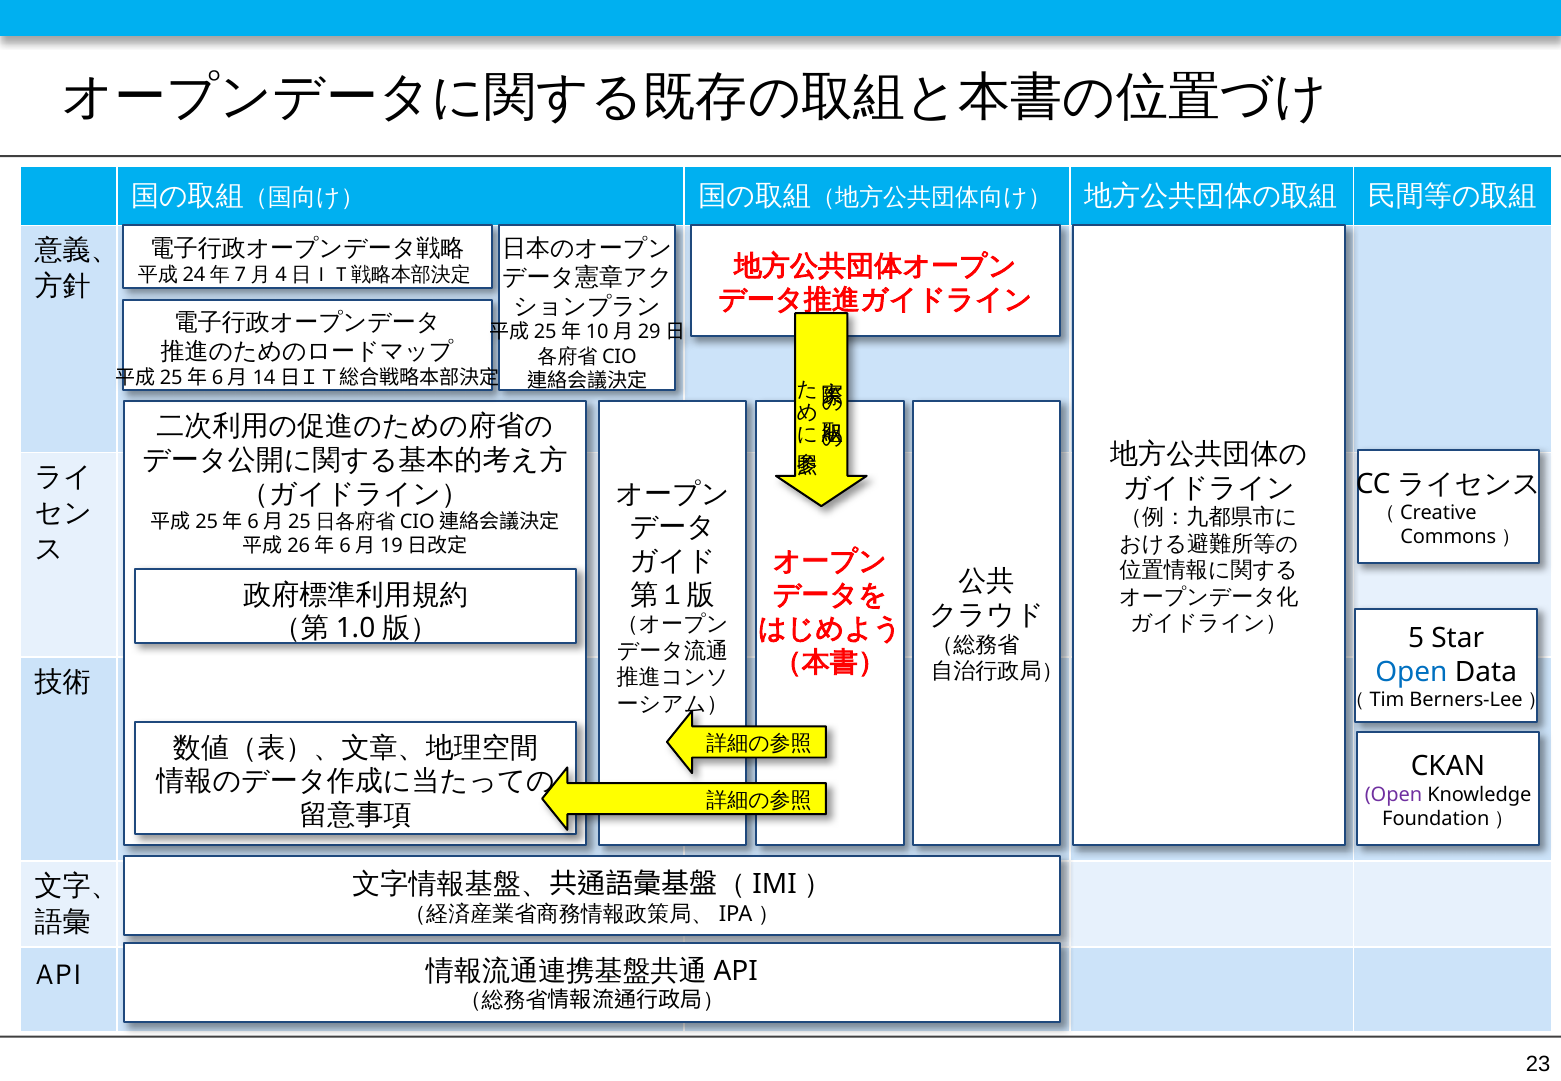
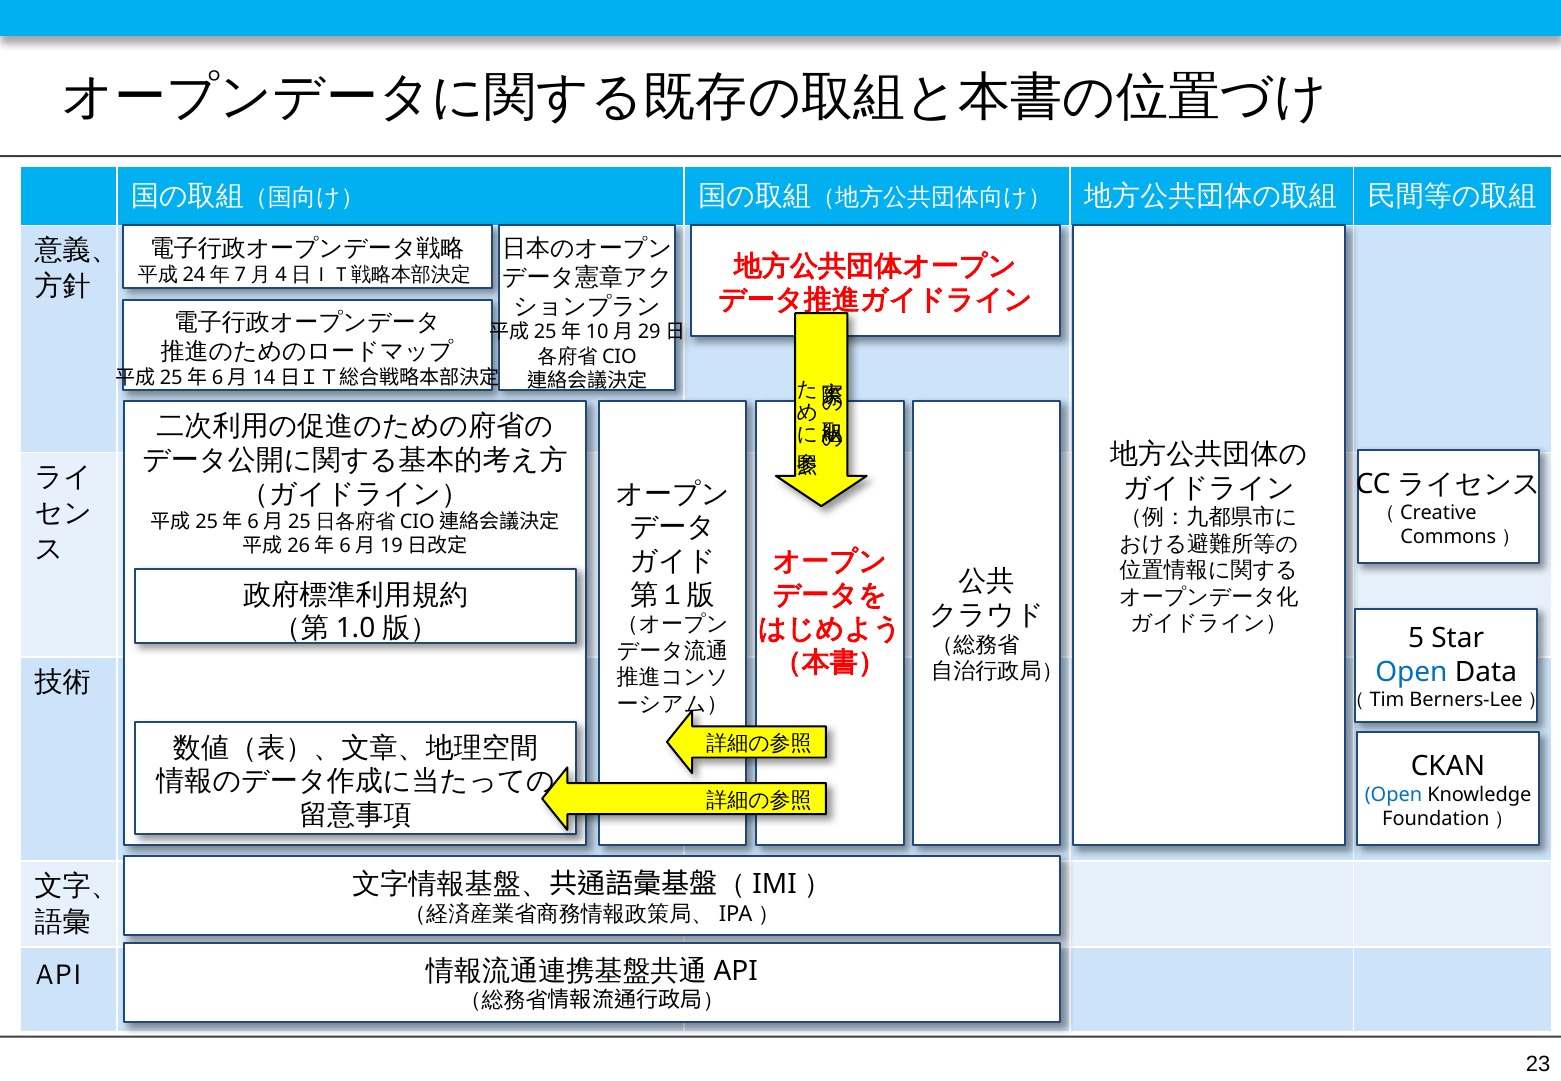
Open colour: purple -> blue (1393, 795)
